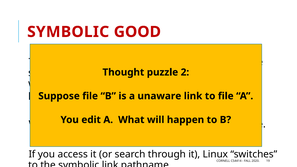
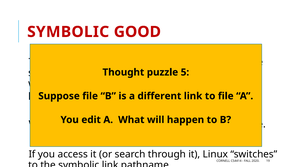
2: 2 -> 5 (185, 72)
unaware: unaware -> different (159, 96)
